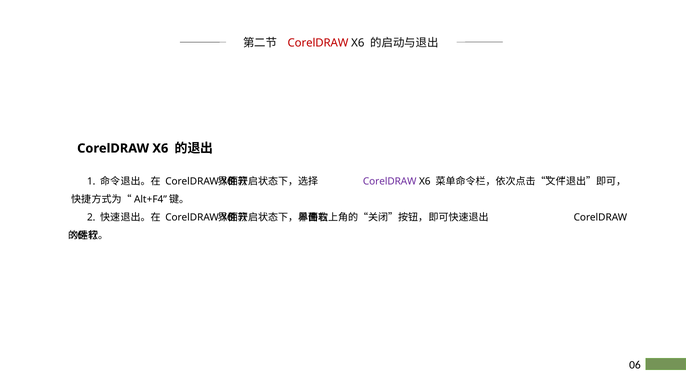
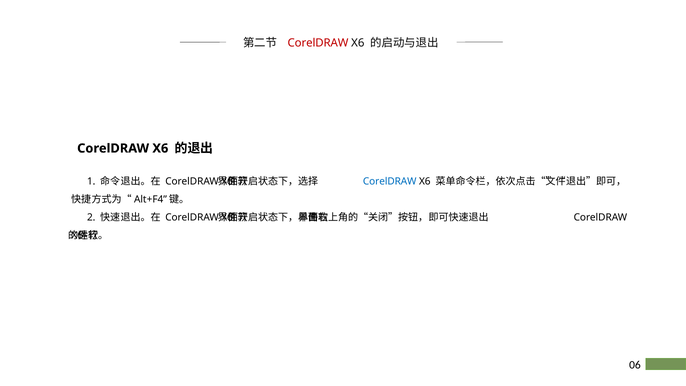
CorelDRAW colour: purple -> blue (390, 181)
